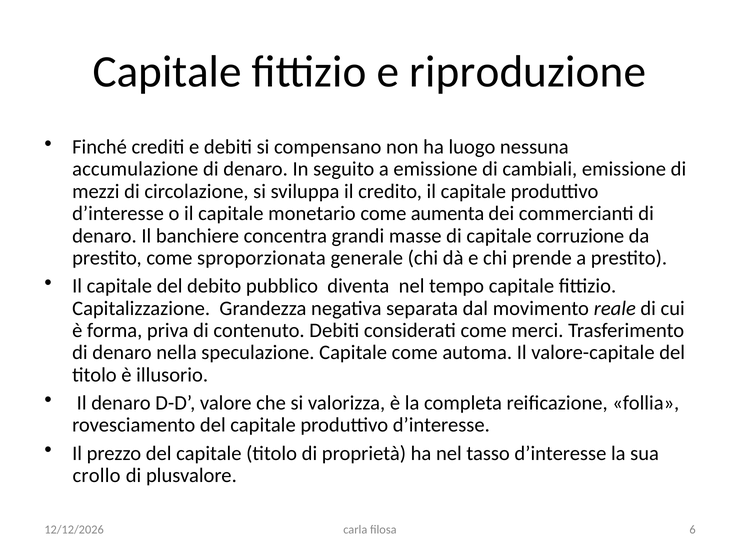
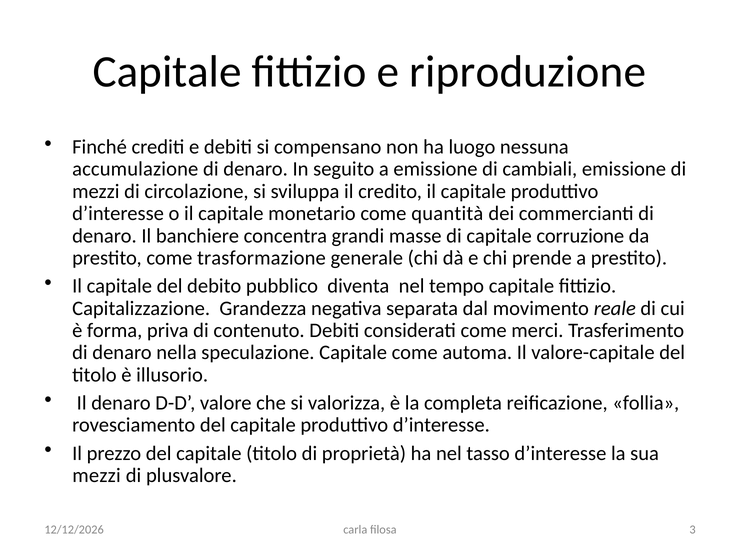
aumenta: aumenta -> quantità (447, 214)
sproporzionata: sproporzionata -> trasformazione (261, 258)
crollo: crollo -> mezzi (97, 476)
6: 6 -> 3 (693, 530)
